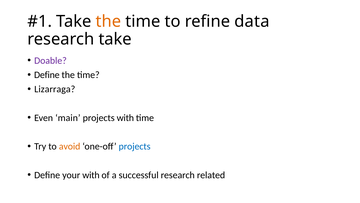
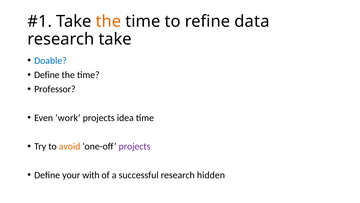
Doable colour: purple -> blue (50, 60)
Lizarraga: Lizarraga -> Professor (55, 89)
main: main -> work (68, 118)
projects with: with -> idea (125, 118)
projects colour: blue -> purple (135, 146)
related: related -> hidden (211, 175)
